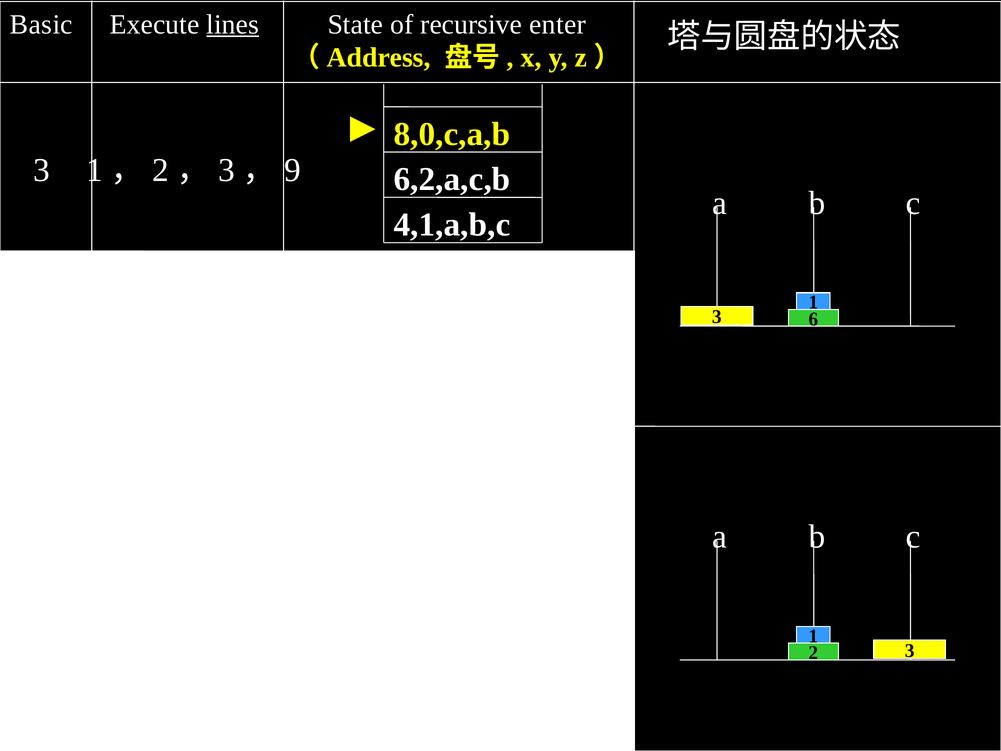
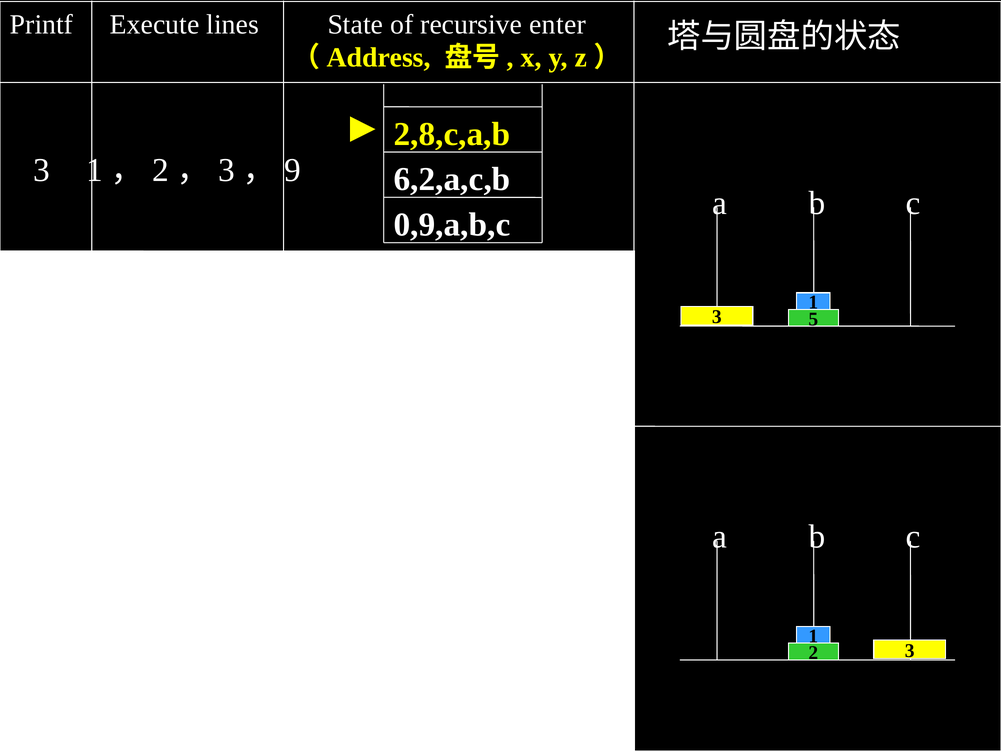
Basic: Basic -> Printf (42, 24)
lines underline: present -> none (233, 24)
8,0,c,a,b: 8,0,c,a,b -> 2,8,c,a,b (452, 134)
4,1,a,b,c: 4,1,a,b,c -> 0,9,a,b,c (452, 225)
6: 6 -> 5 (813, 319)
